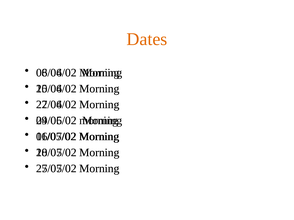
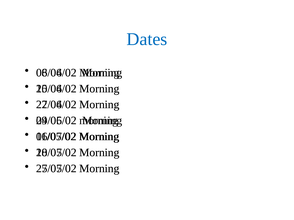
Dates colour: orange -> blue (147, 39)
